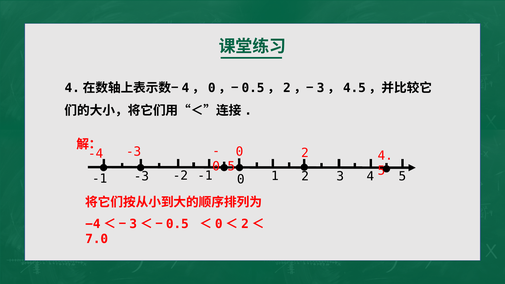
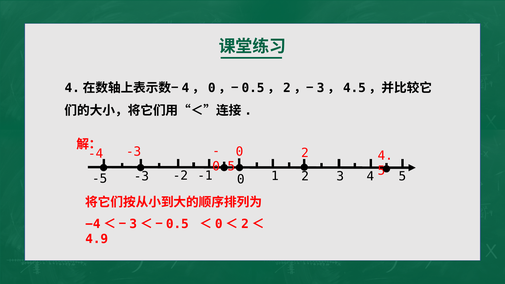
-1: -1 -> -5 (100, 179)
7.0: 7.0 -> 4.9 (97, 239)
